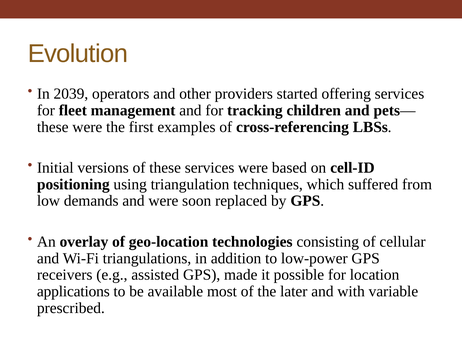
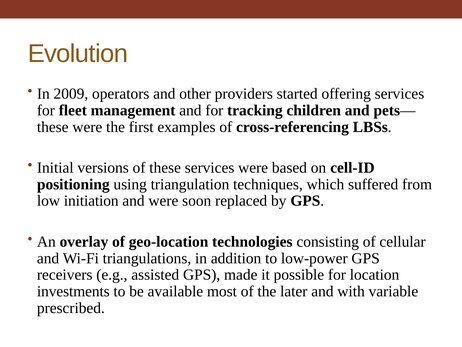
2039: 2039 -> 2009 (71, 93)
demands: demands -> initiation (91, 201)
applications: applications -> investments (73, 291)
